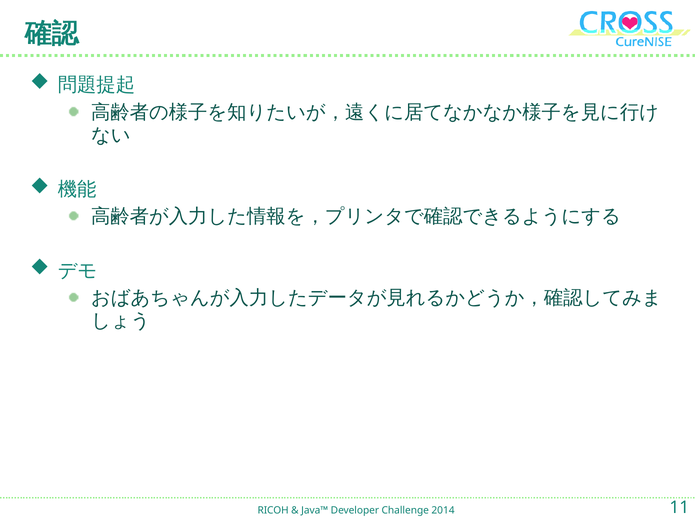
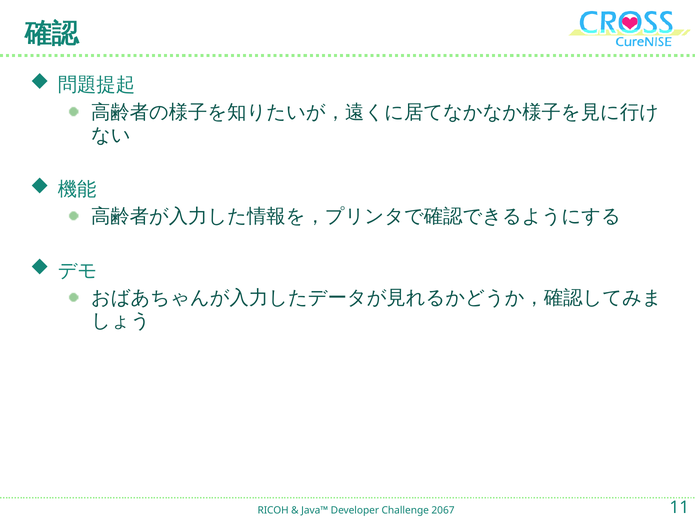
2014: 2014 -> 2067 (443, 510)
